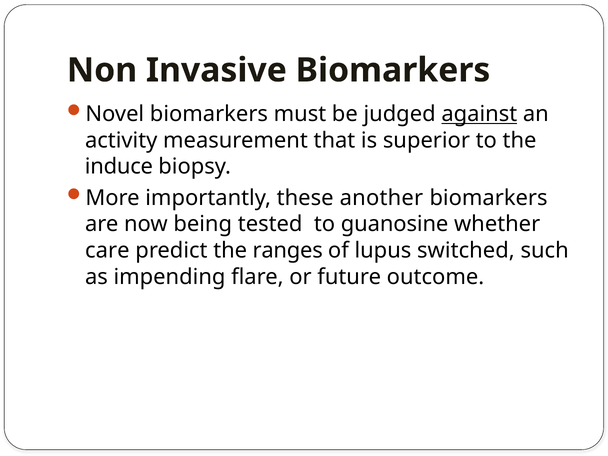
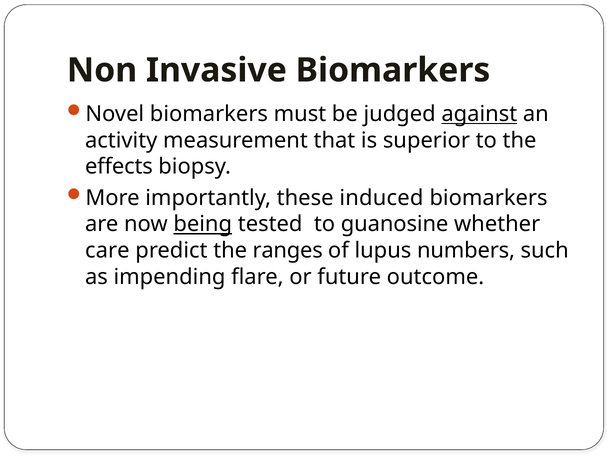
induce: induce -> effects (119, 167)
another: another -> induced (381, 198)
being underline: none -> present (203, 224)
switched: switched -> numbers (466, 251)
